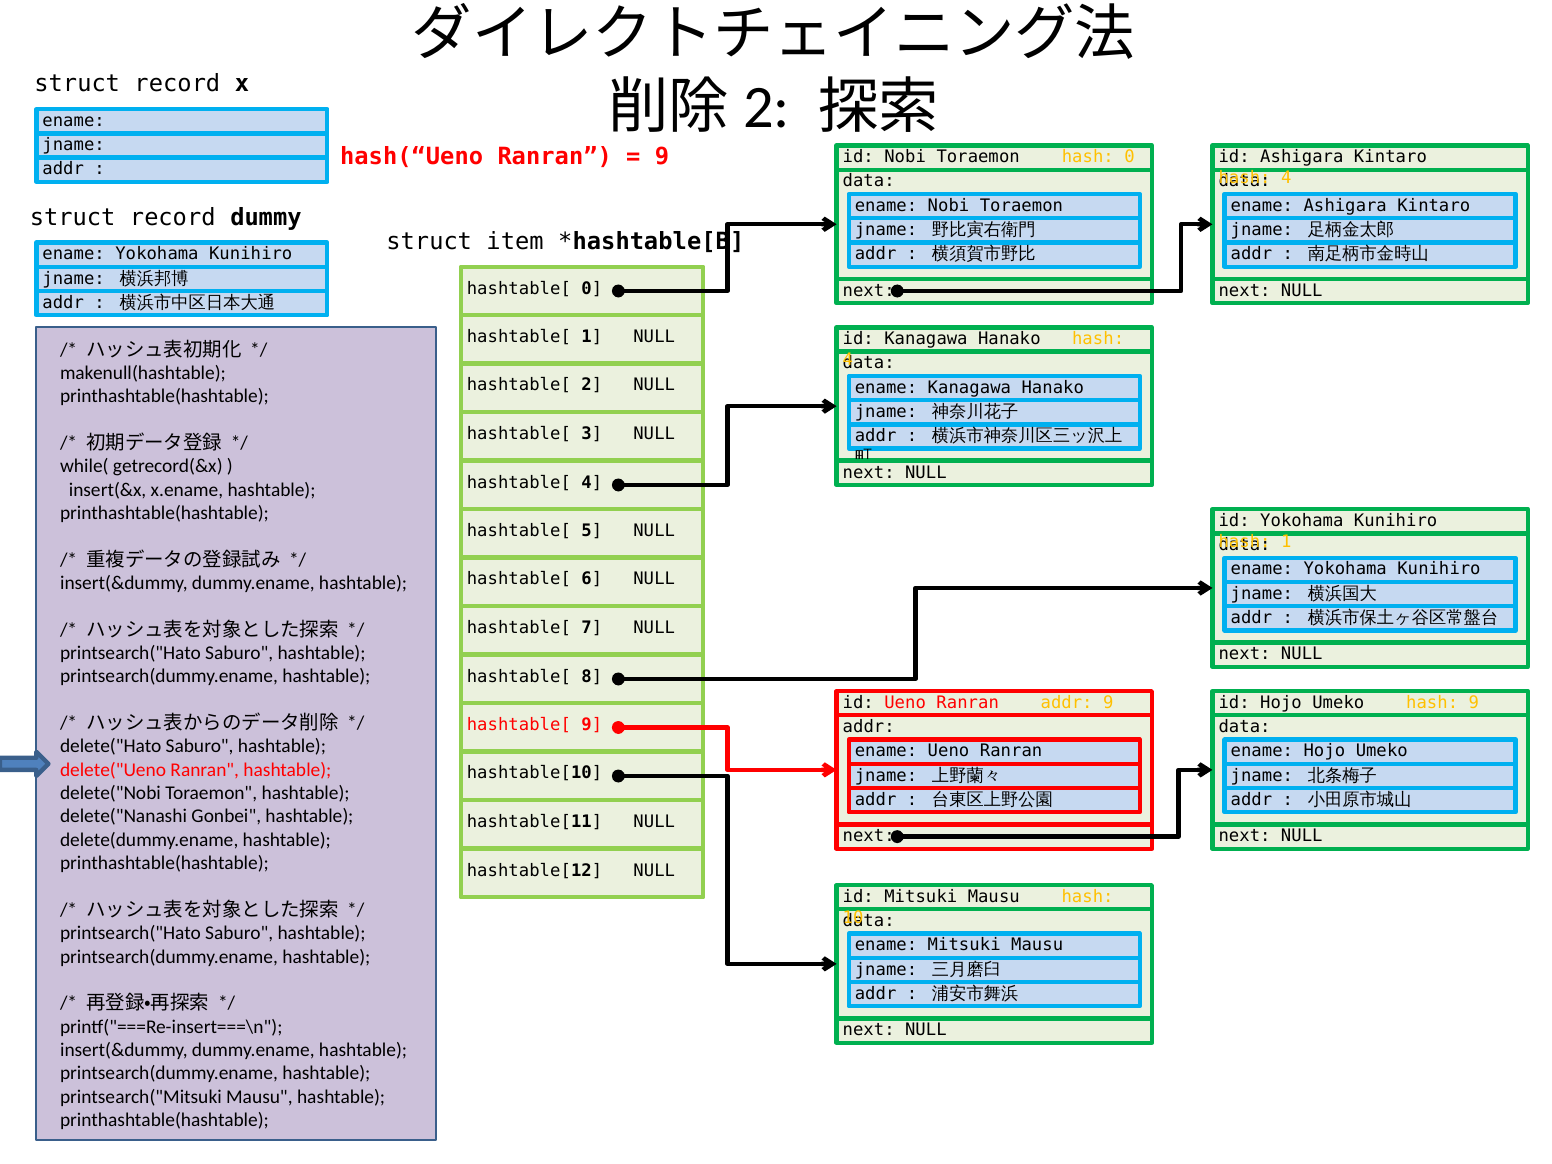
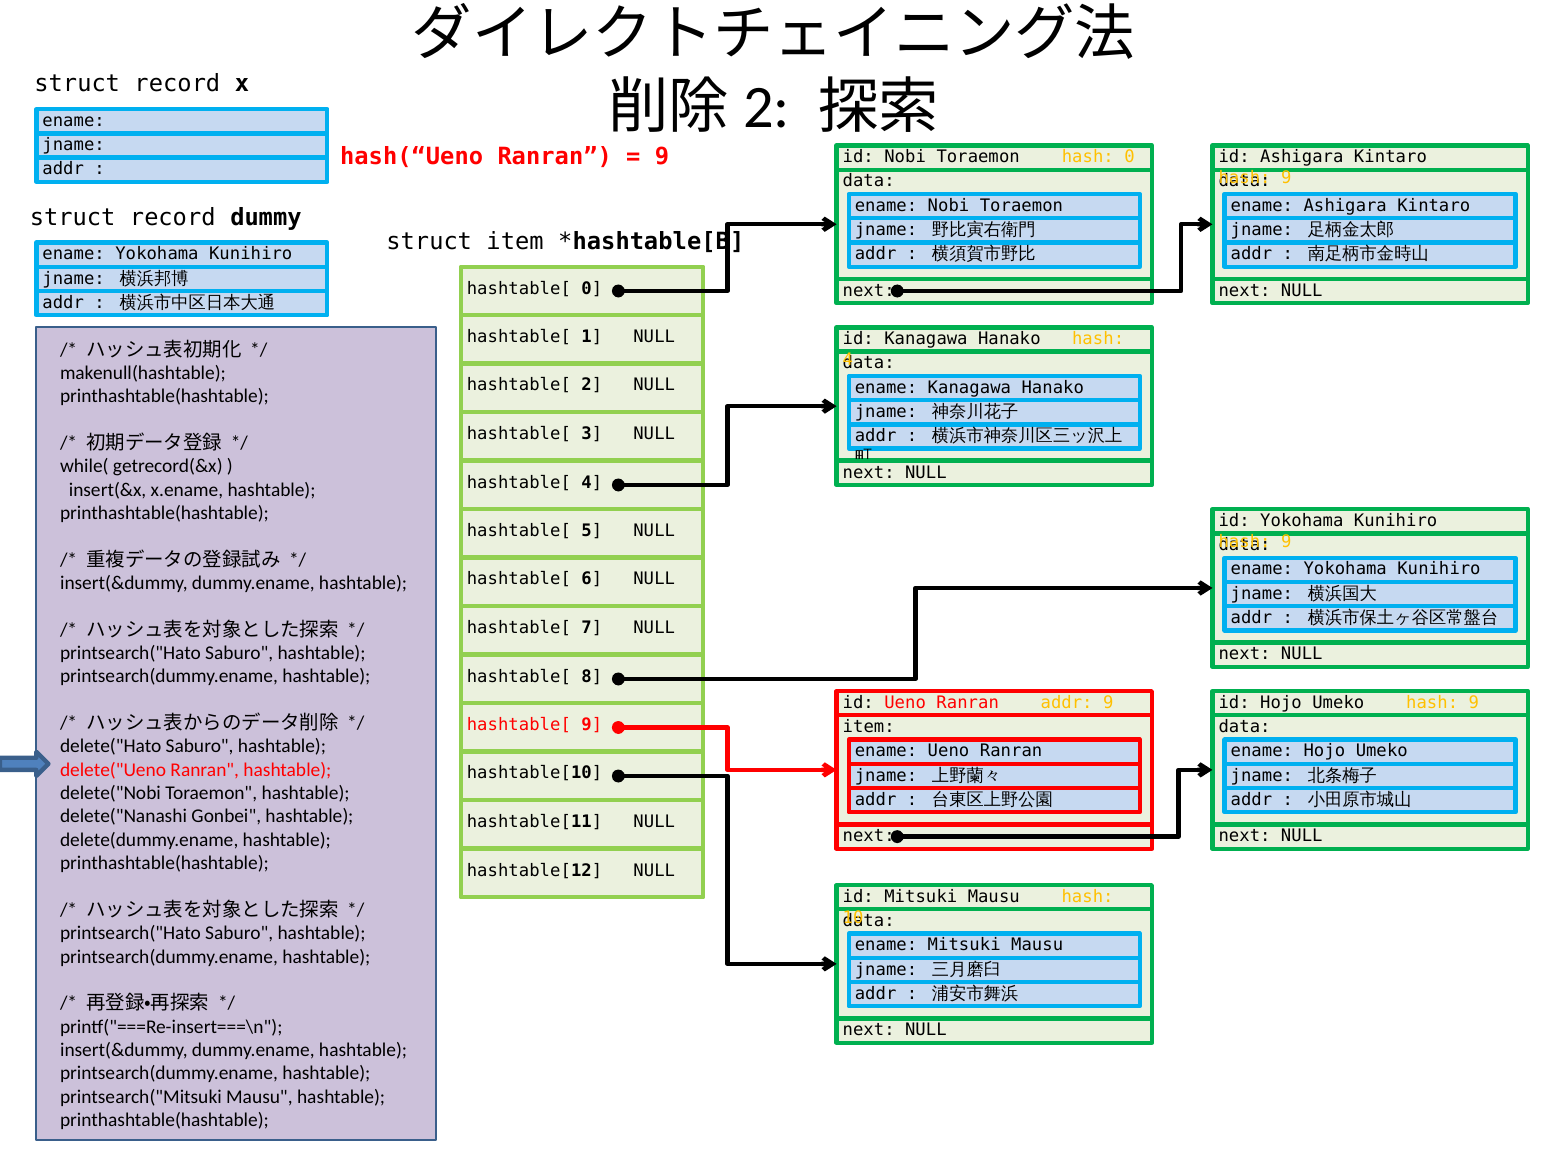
4: 4 -> 9 (1286, 178)
1: 1 -> 9 (1286, 541)
addr: addr -> item (869, 727)
